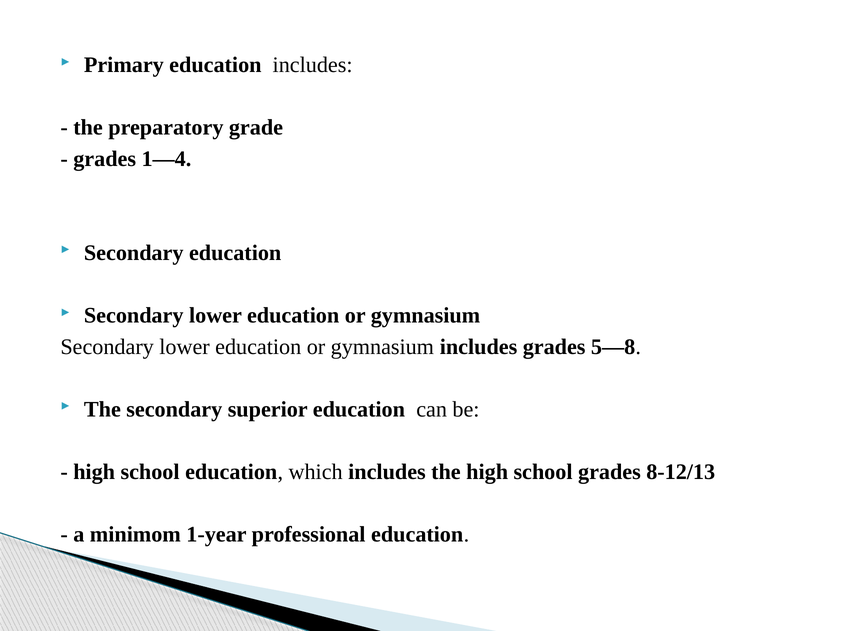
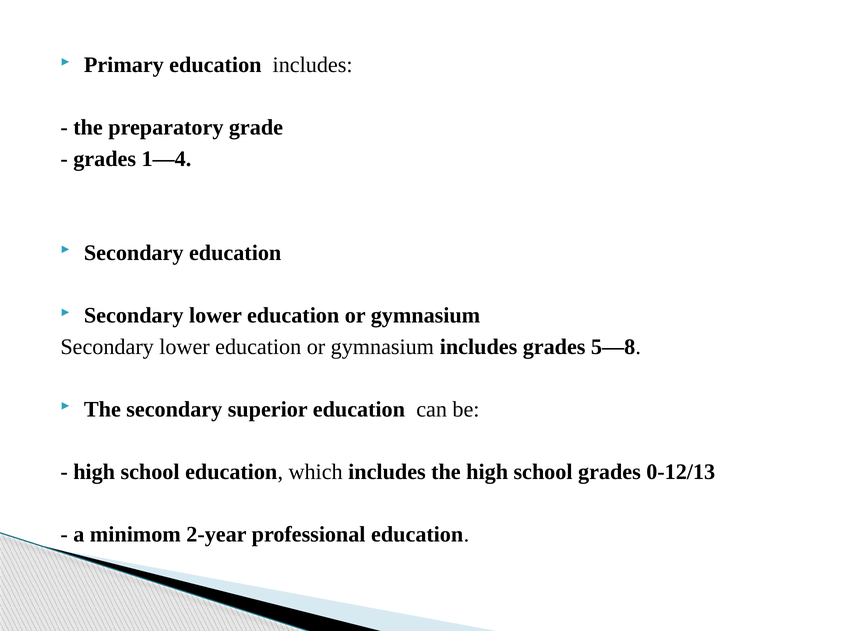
8-12/13: 8-12/13 -> 0-12/13 (681, 472)
1-year: 1-year -> 2-year (216, 534)
